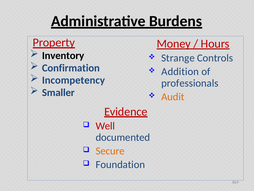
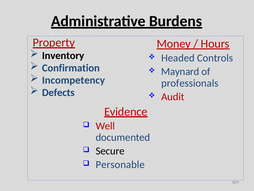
Strange: Strange -> Headed (178, 58)
Addition: Addition -> Maynard (180, 71)
Smaller: Smaller -> Defects (58, 92)
Audit colour: orange -> red (173, 96)
Secure colour: orange -> black (110, 151)
Foundation: Foundation -> Personable (120, 164)
